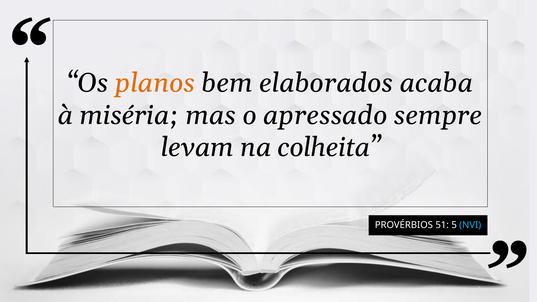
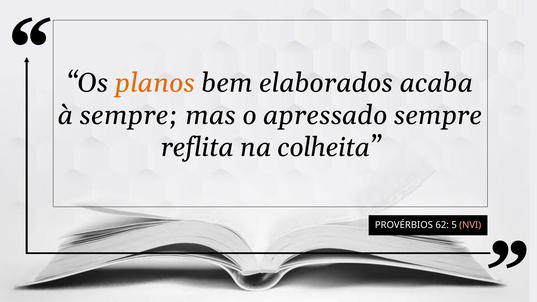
à miséria: miséria -> sempre (129, 115)
levam: levam -> reflita (197, 147)
51: 51 -> 62 (442, 225)
NVI colour: light blue -> pink (470, 225)
